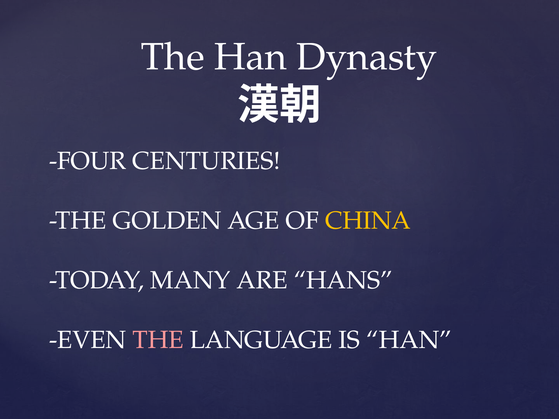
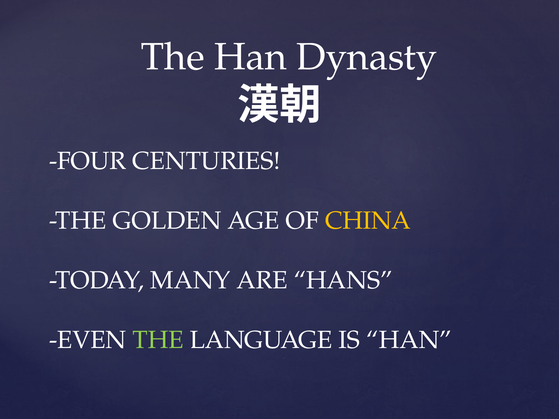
THE colour: pink -> light green (158, 340)
